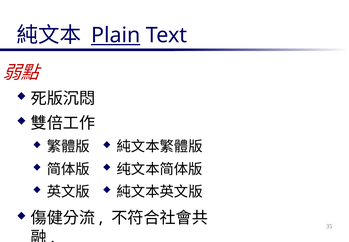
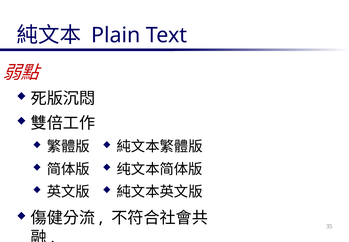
Plain underline: present -> none (116, 35)
